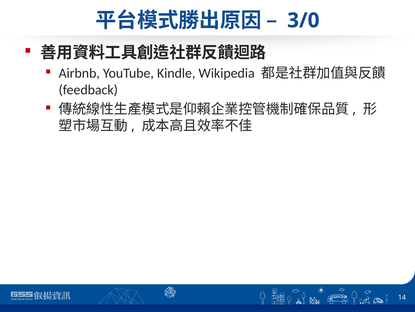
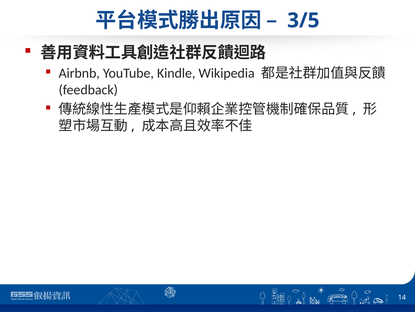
3/0: 3/0 -> 3/5 (303, 20)
